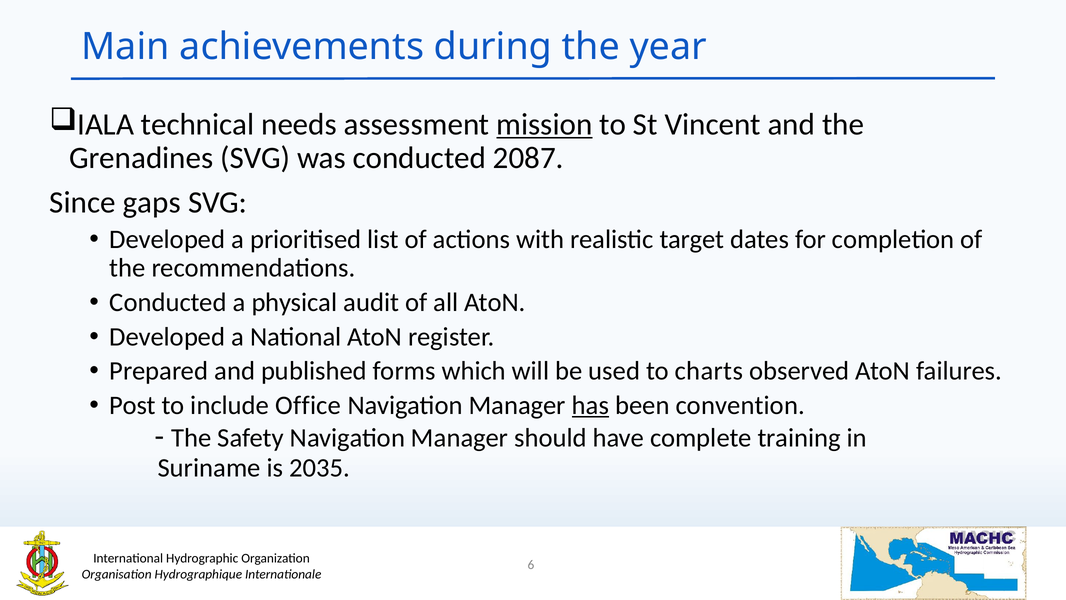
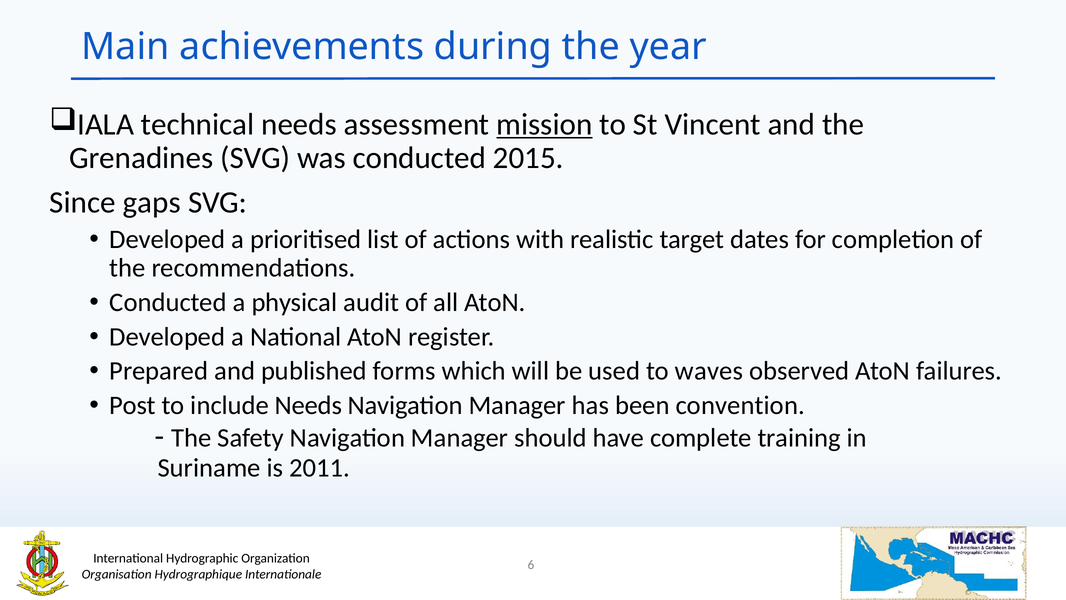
2087: 2087 -> 2015 (528, 158)
charts: charts -> waves (709, 371)
include Office: Office -> Needs (309, 405)
has underline: present -> none (590, 405)
2035: 2035 -> 2011 (320, 467)
